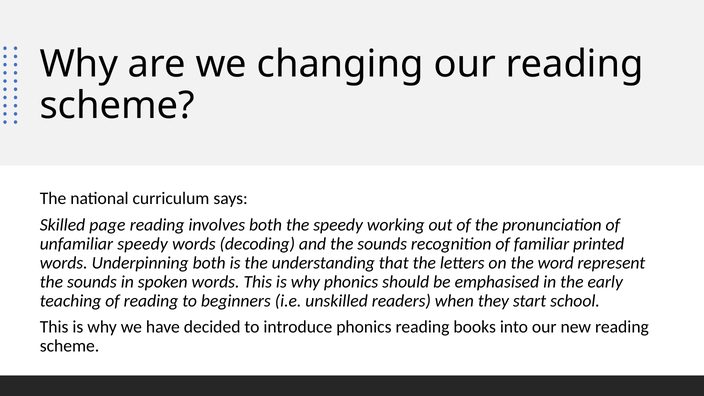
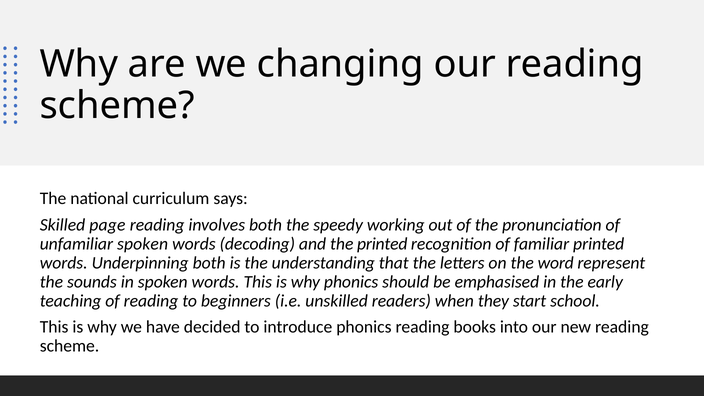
unfamiliar speedy: speedy -> spoken (143, 244)
and the sounds: sounds -> printed (382, 244)
